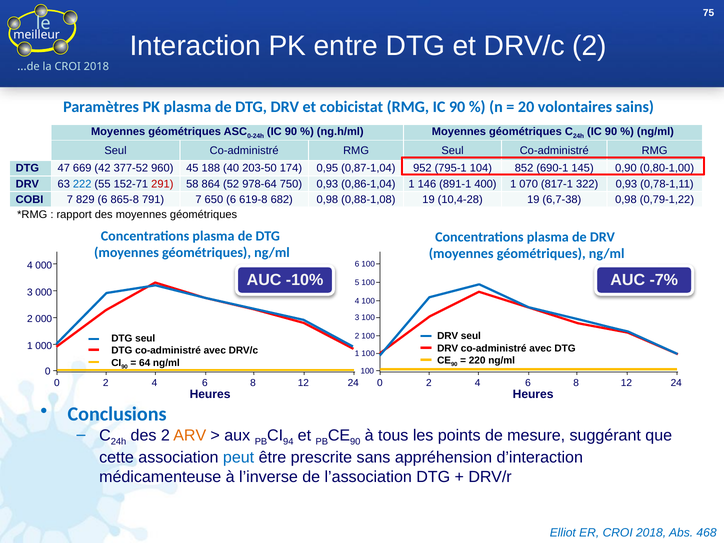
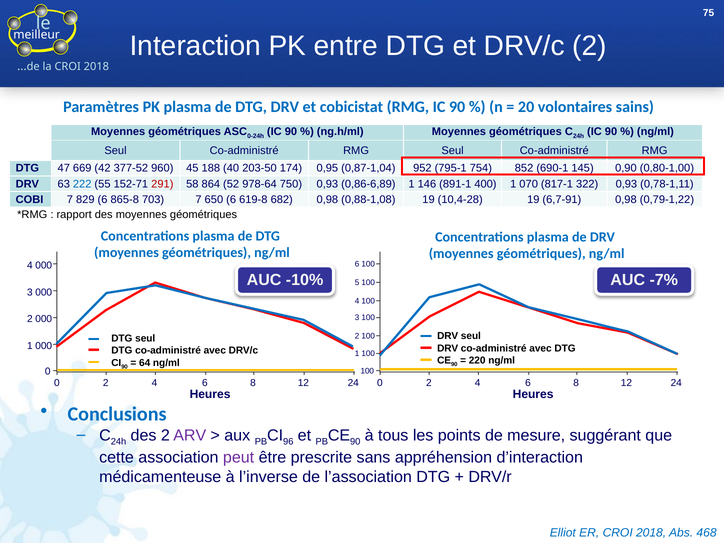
104: 104 -> 754 (481, 168)
0,86-1,04: 0,86-1,04 -> 0,86-6,89 (368, 184)
791: 791 -> 703 (153, 200)
6,7-38: 6,7-38 -> 6,7-91 (562, 200)
ARV colour: orange -> purple (190, 436)
94: 94 -> 96 (288, 442)
peut colour: blue -> purple (239, 458)
